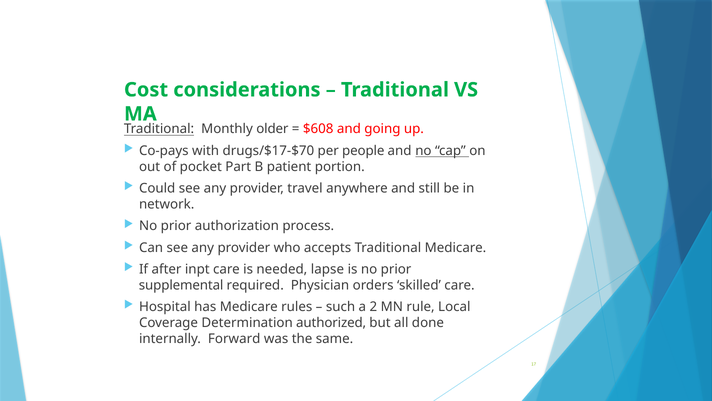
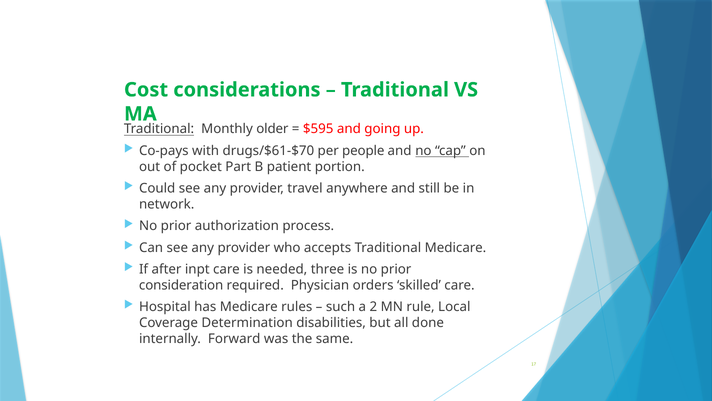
$608: $608 -> $595 (318, 129)
drugs/$17-$70: drugs/$17-$70 -> drugs/$61-$70 (268, 150)
lapse: lapse -> three (328, 269)
supplemental: supplemental -> consideration (181, 285)
authorized: authorized -> disabilities (331, 323)
